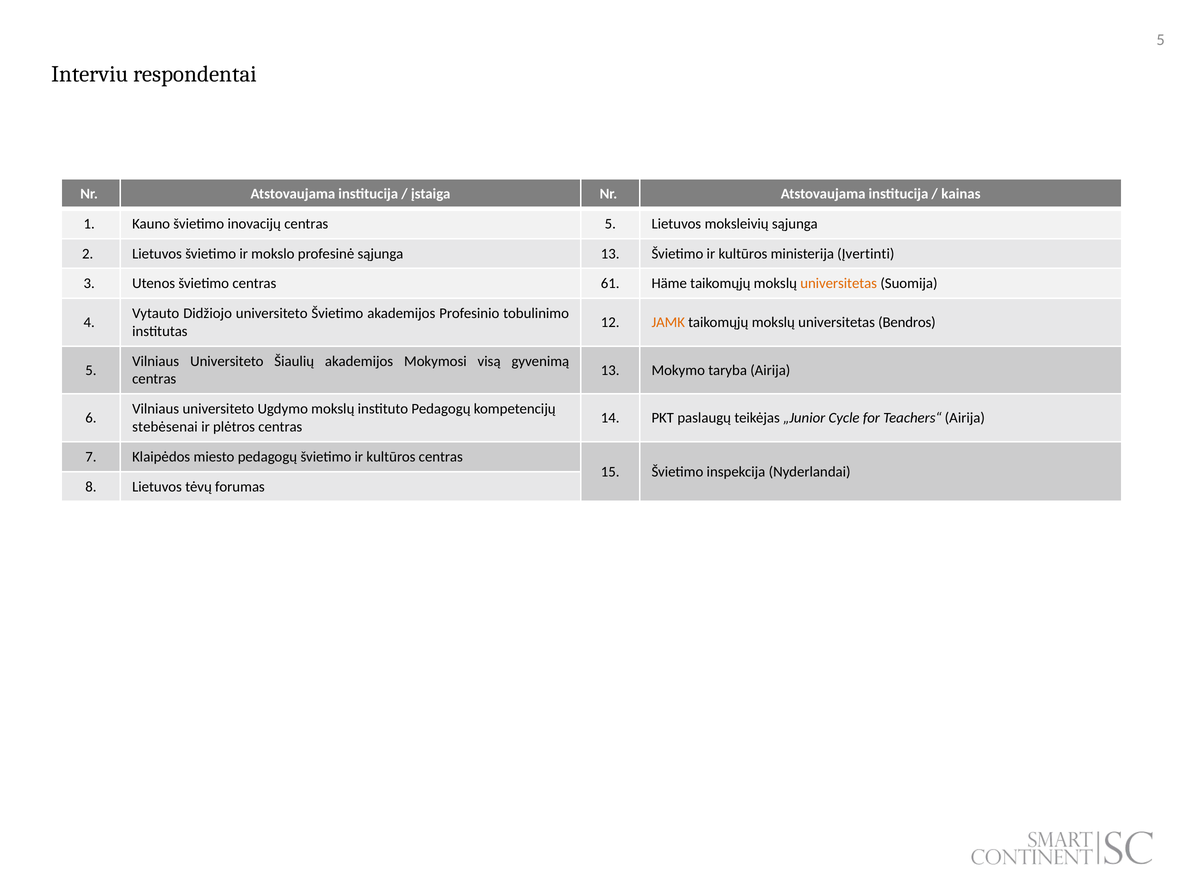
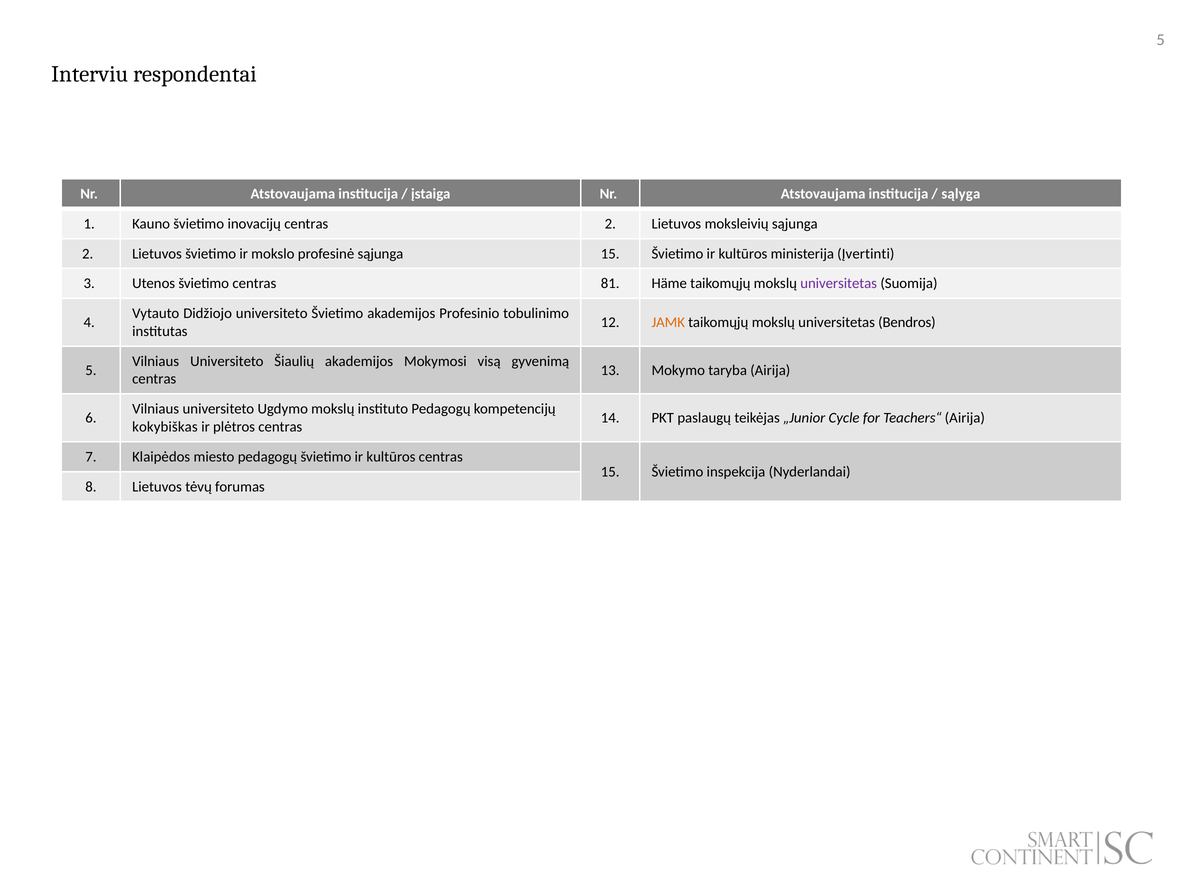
kainas: kainas -> sąlyga (961, 194)
centras 5: 5 -> 2 (610, 224)
sąjunga 13: 13 -> 15 (610, 254)
61: 61 -> 81 (610, 284)
universitetas colour: orange -> purple (839, 284)
stebėsenai: stebėsenai -> kokybiškas (165, 427)
